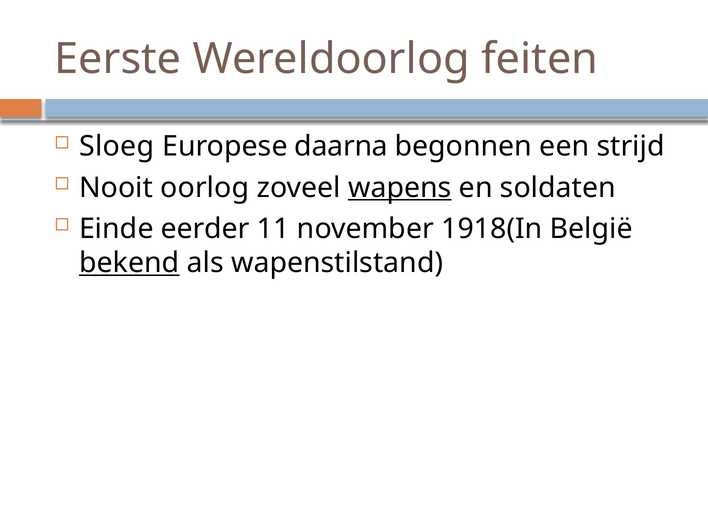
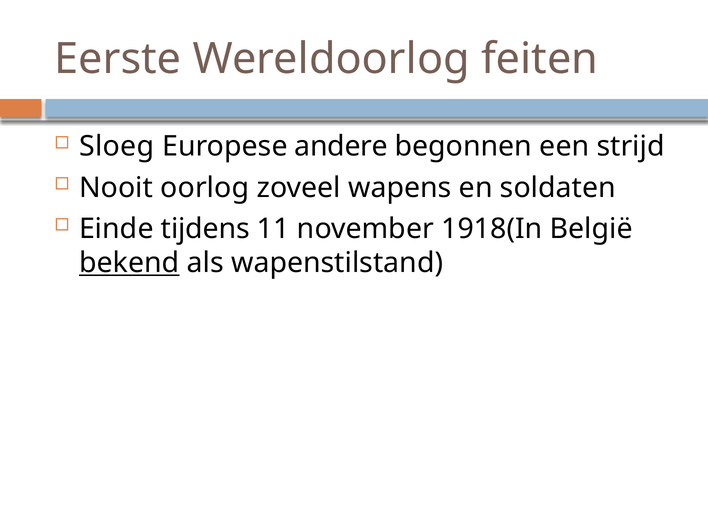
daarna: daarna -> andere (341, 146)
wapens underline: present -> none (400, 188)
eerder: eerder -> tijdens (205, 229)
